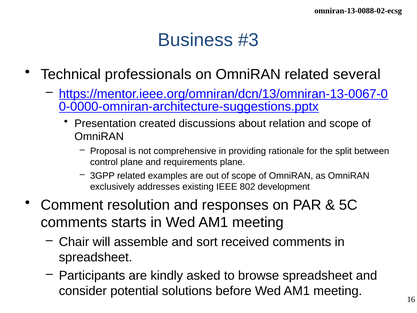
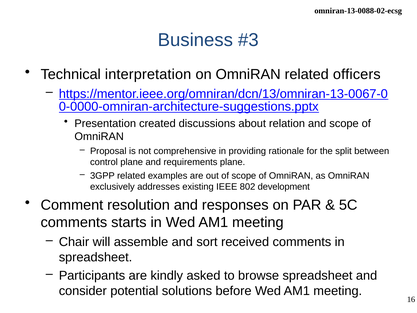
professionals: professionals -> interpretation (148, 74)
several: several -> officers (357, 74)
